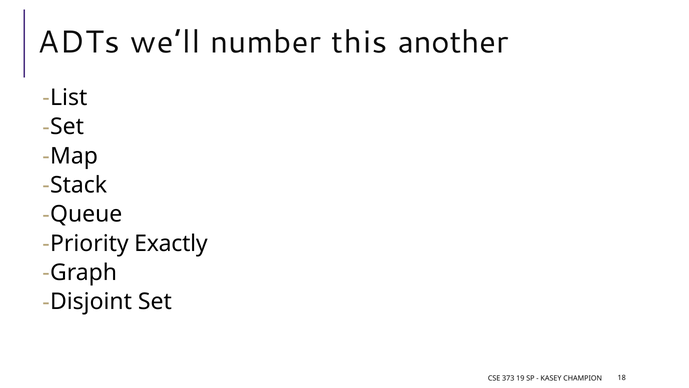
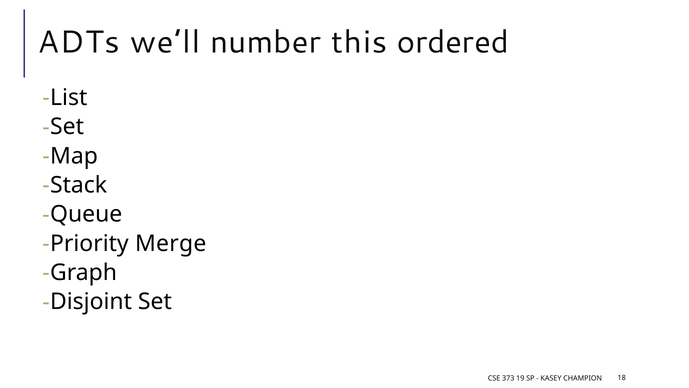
another: another -> ordered (453, 42)
Exactly: Exactly -> Merge (171, 243)
